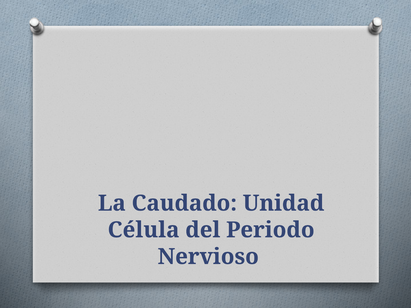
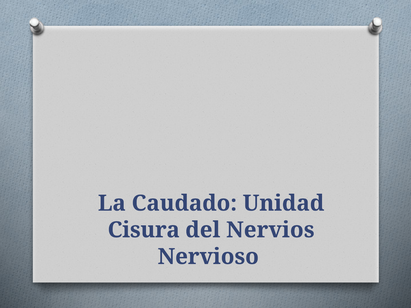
Célula: Célula -> Cisura (144, 230)
Periodo: Periodo -> Nervios (270, 230)
